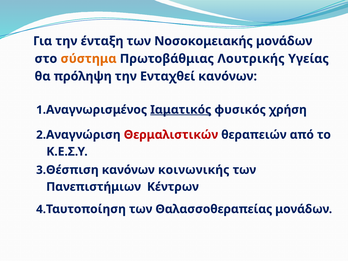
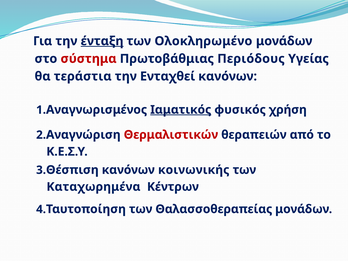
ένταξη underline: none -> present (102, 41)
Νοσοκομειακής: Νοσοκομειακής -> Ολοκληρωμένο (203, 41)
σύστημα colour: orange -> red (89, 59)
Λουτρικής: Λουτρικής -> Περιόδους (251, 59)
πρόληψη: πρόληψη -> τεράστια (83, 76)
Πανεπιστήμιων: Πανεπιστήμιων -> Καταχωρημένα (93, 187)
